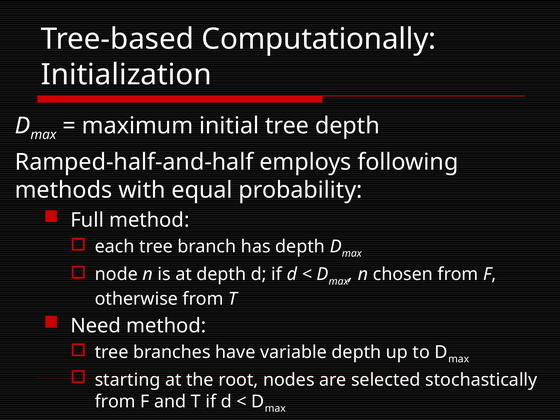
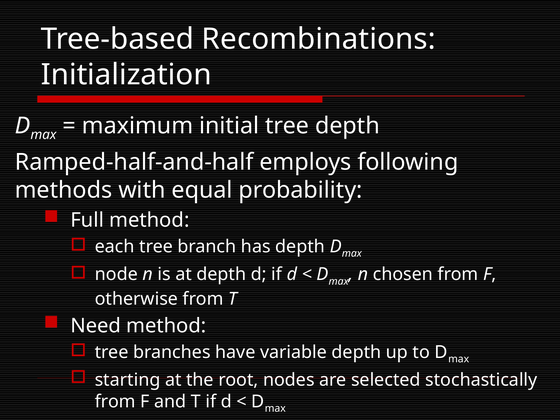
Computationally: Computationally -> Recombinations (319, 39)
